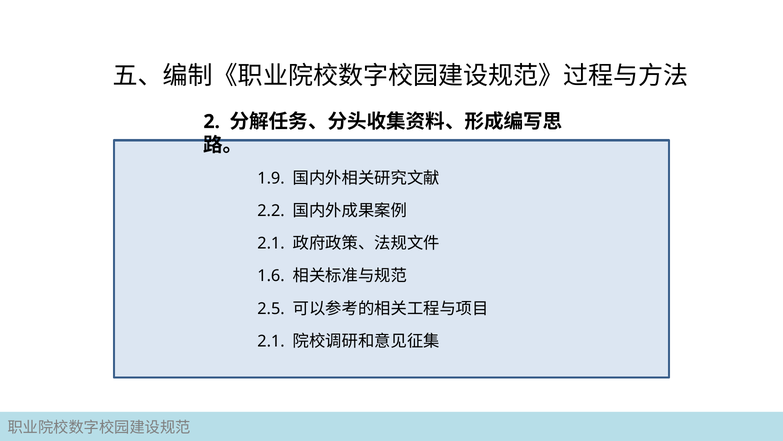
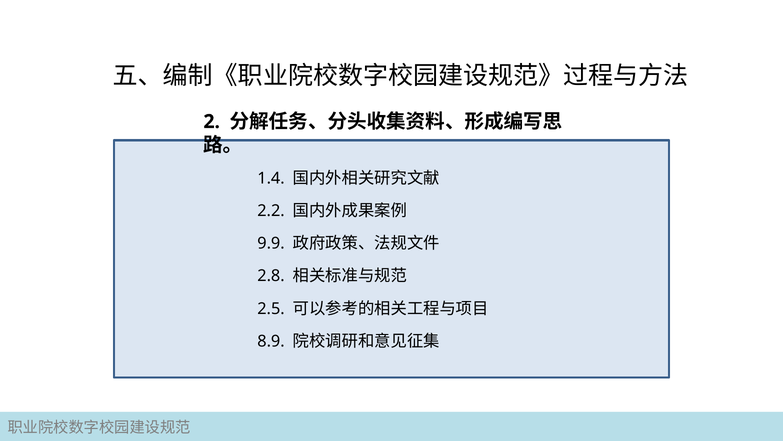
1.9: 1.9 -> 1.4 (271, 178)
2.1: 2.1 -> 9.9 (271, 243)
1.6: 1.6 -> 2.8 (271, 276)
2.1: 2.1 -> 8.9 (271, 341)
